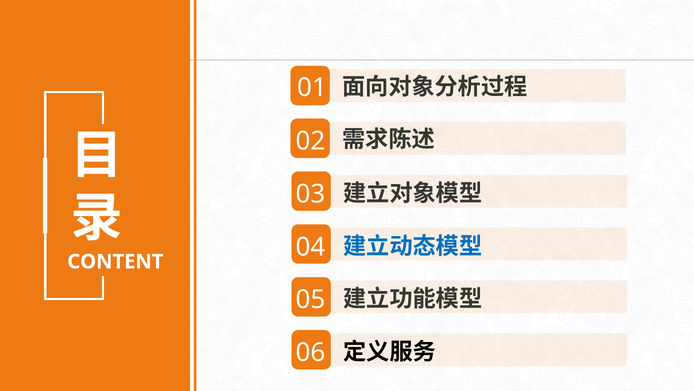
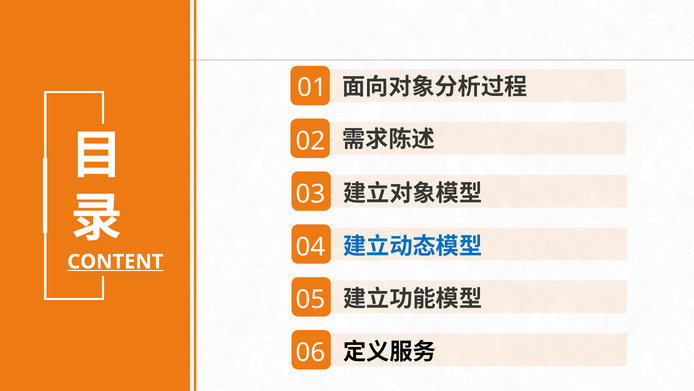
CONTENT underline: none -> present (115, 261)
